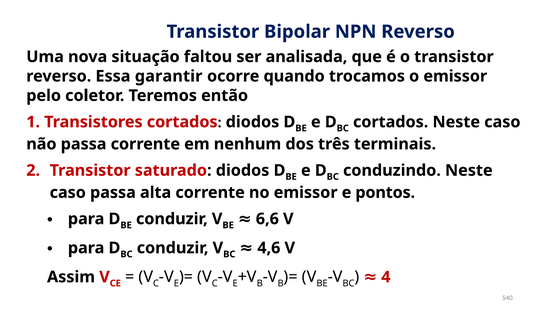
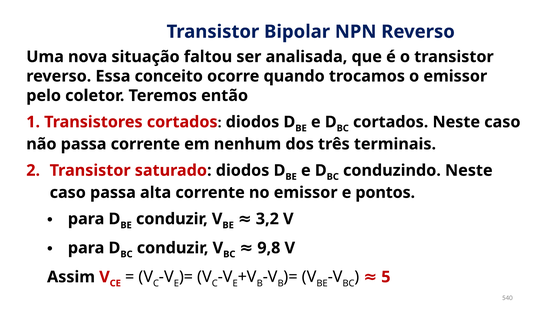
garantir: garantir -> conceito (169, 76)
6,6: 6,6 -> 3,2 (267, 219)
4,6: 4,6 -> 9,8 (269, 248)
4: 4 -> 5 (386, 277)
